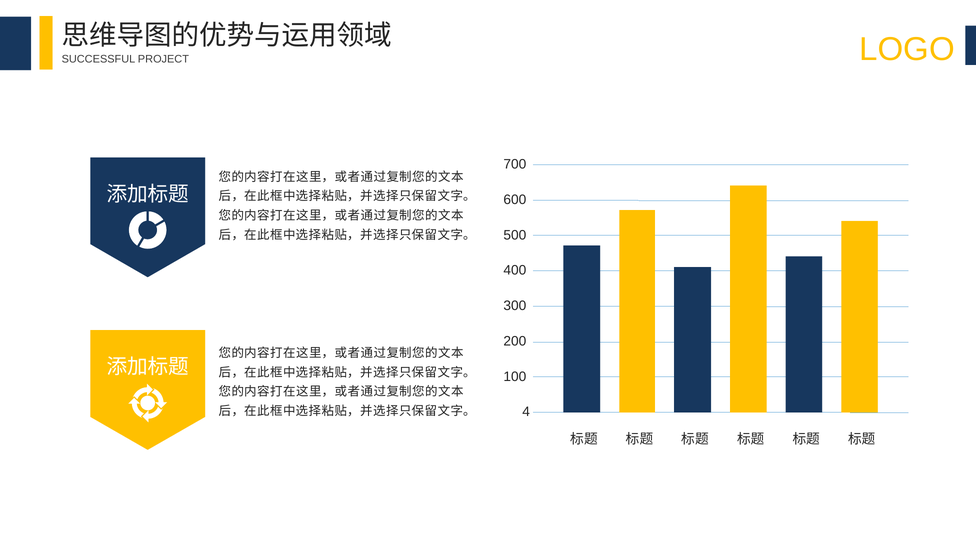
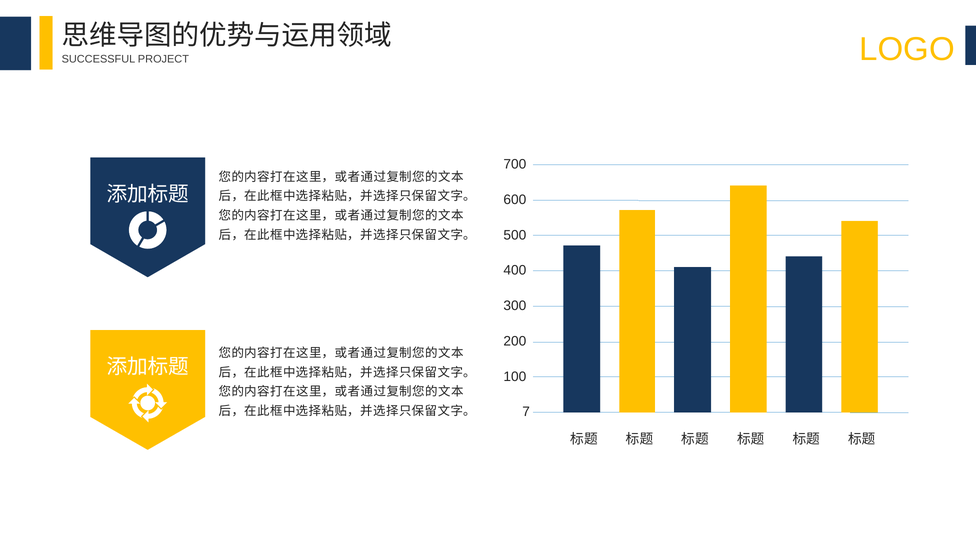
4: 4 -> 7 (526, 412)
